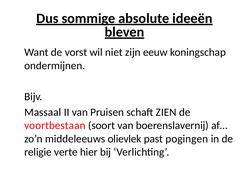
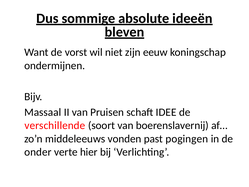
ZIEN: ZIEN -> IDEE (166, 112)
voortbestaan: voortbestaan -> verschillende (55, 125)
olievlek: olievlek -> vonden (124, 139)
religie: religie -> onder (38, 152)
